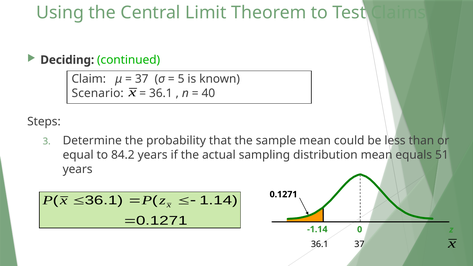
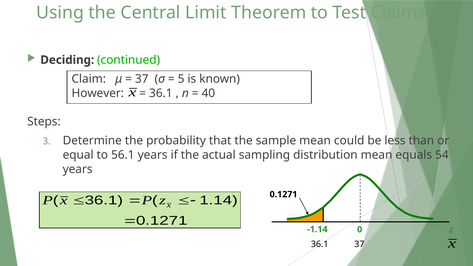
Scenario: Scenario -> However (98, 93)
84.2: 84.2 -> 56.1 (123, 155)
51: 51 -> 54 (442, 155)
